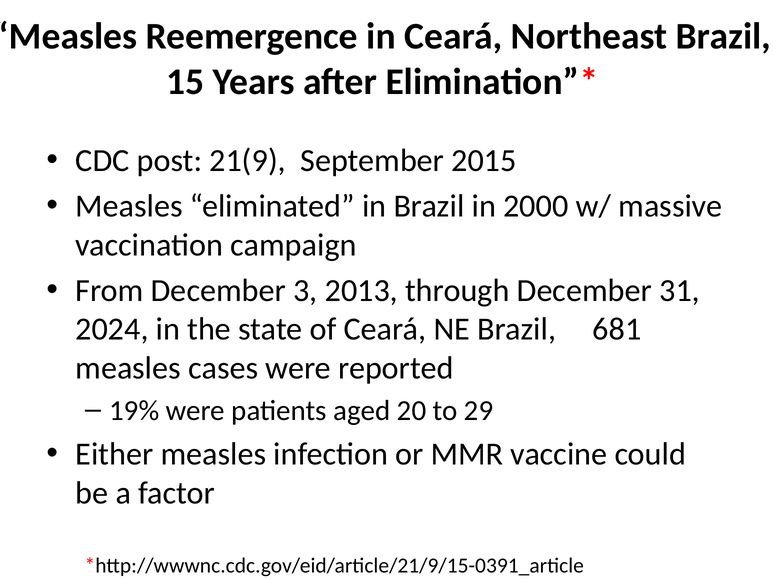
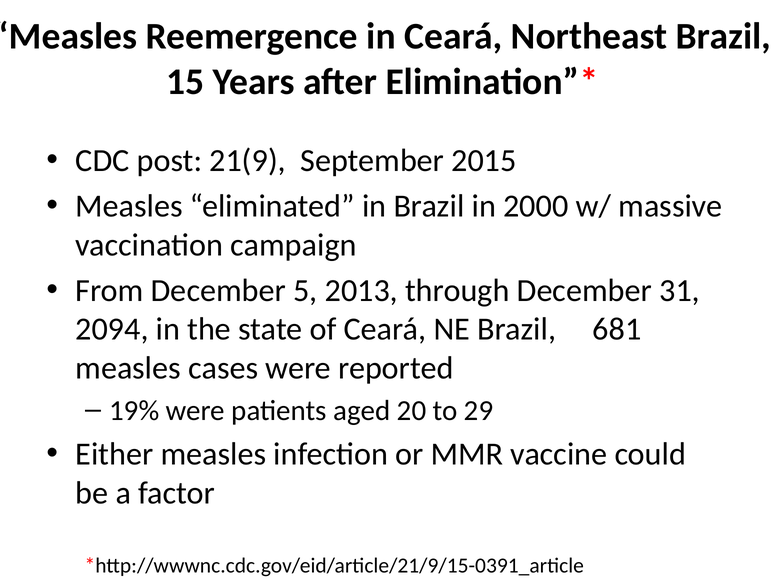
3: 3 -> 5 (305, 290)
2024: 2024 -> 2094 (112, 329)
